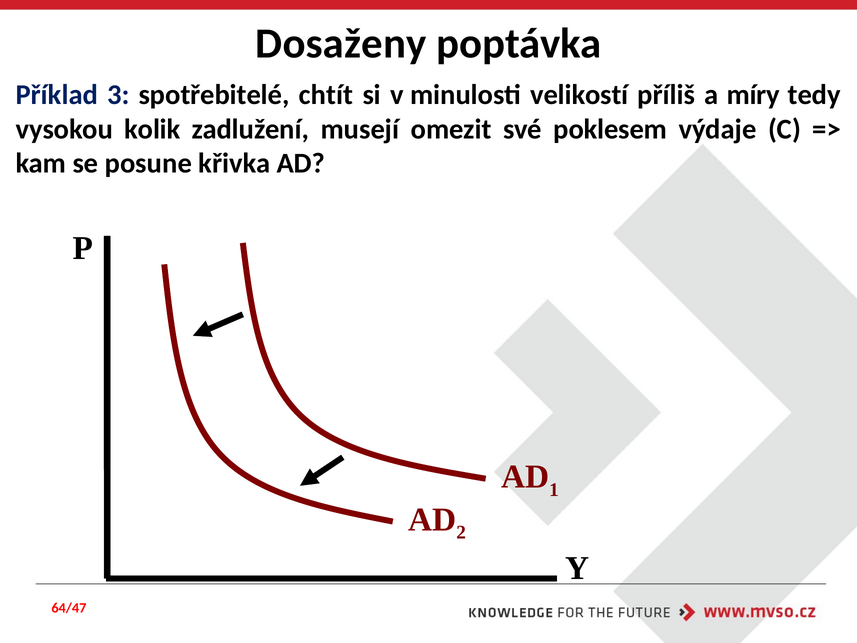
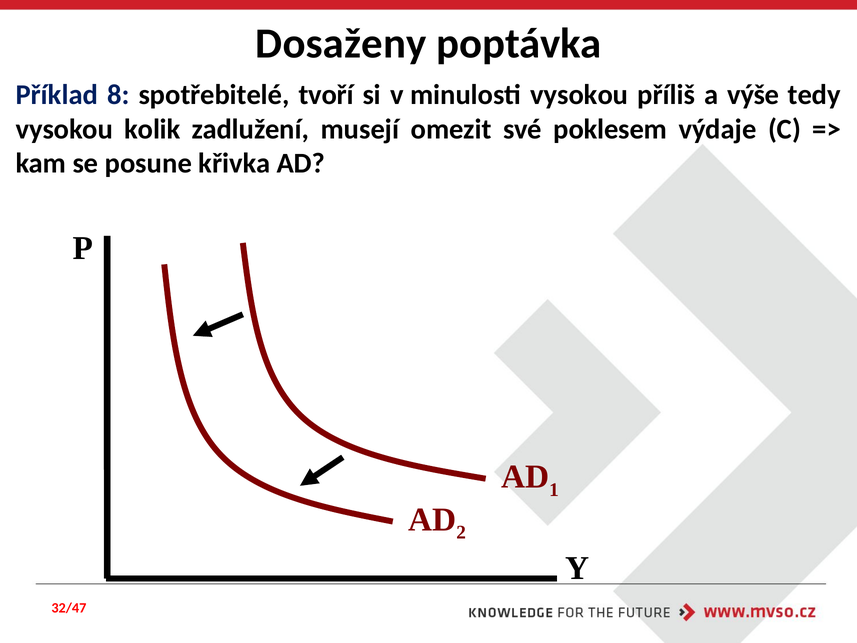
3: 3 -> 8 (118, 95)
chtít: chtít -> tvoří (326, 95)
minulosti velikostí: velikostí -> vysokou (579, 95)
míry: míry -> výše (753, 95)
64/47: 64/47 -> 32/47 (69, 608)
